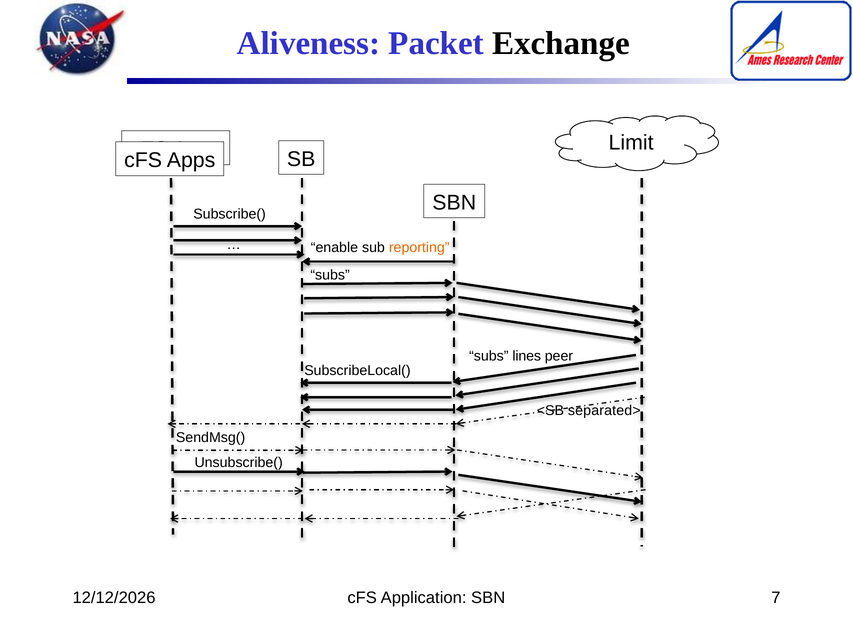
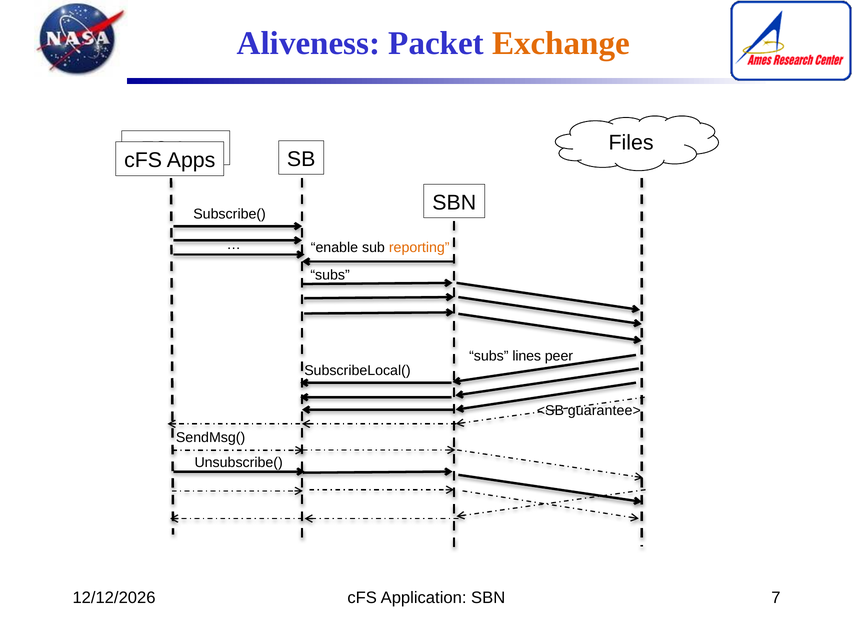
Exchange colour: black -> orange (561, 43)
Limit: Limit -> Files (631, 143)
separated>: separated> -> guarantee> (604, 411)
